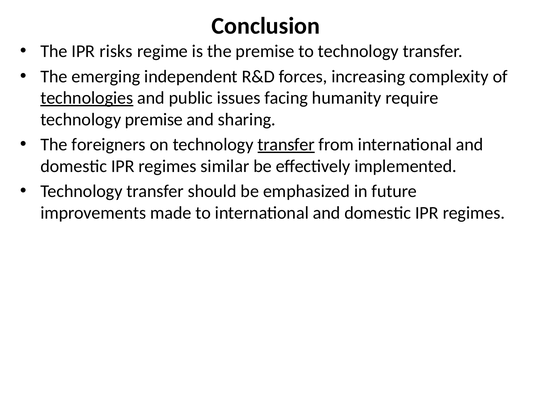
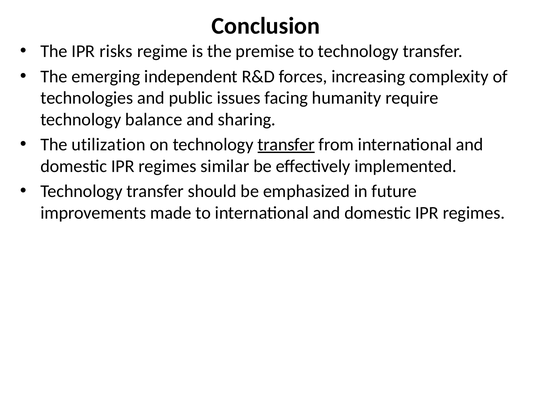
technologies underline: present -> none (87, 98)
technology premise: premise -> balance (154, 120)
foreigners: foreigners -> utilization (109, 145)
